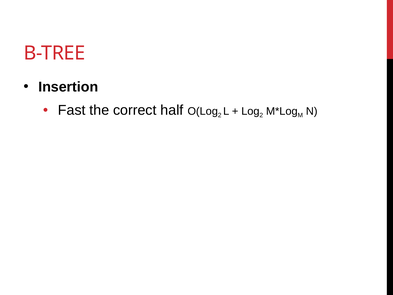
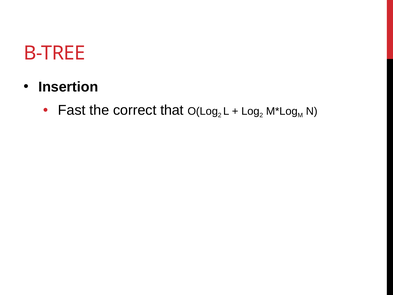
half: half -> that (172, 110)
